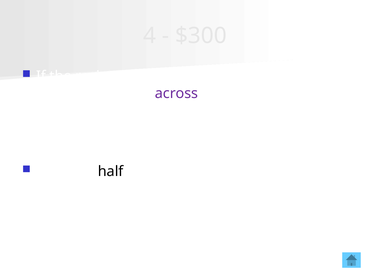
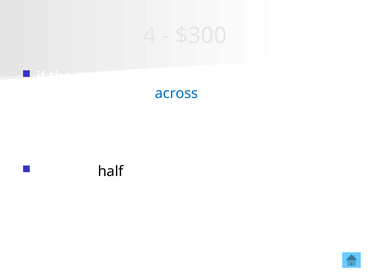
across colour: purple -> blue (176, 93)
